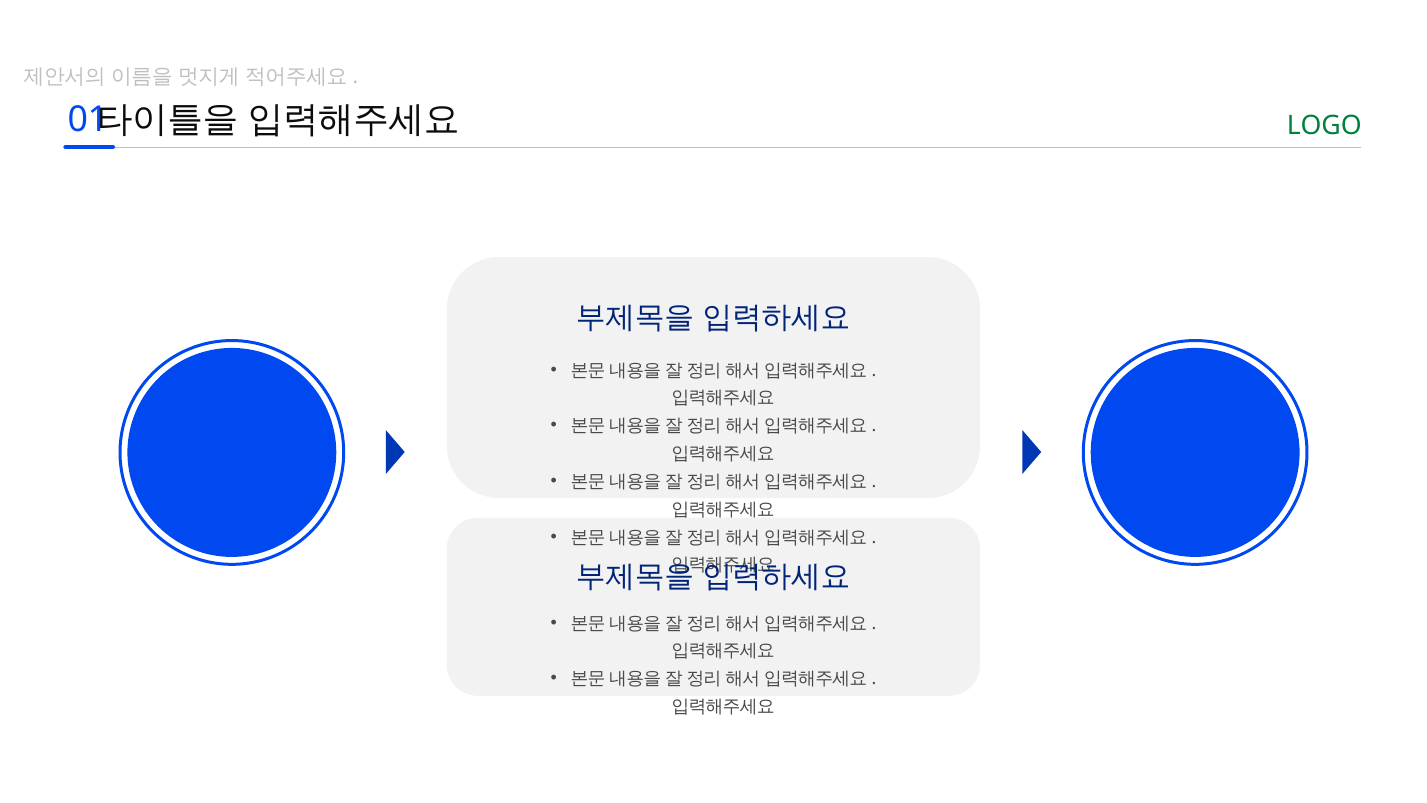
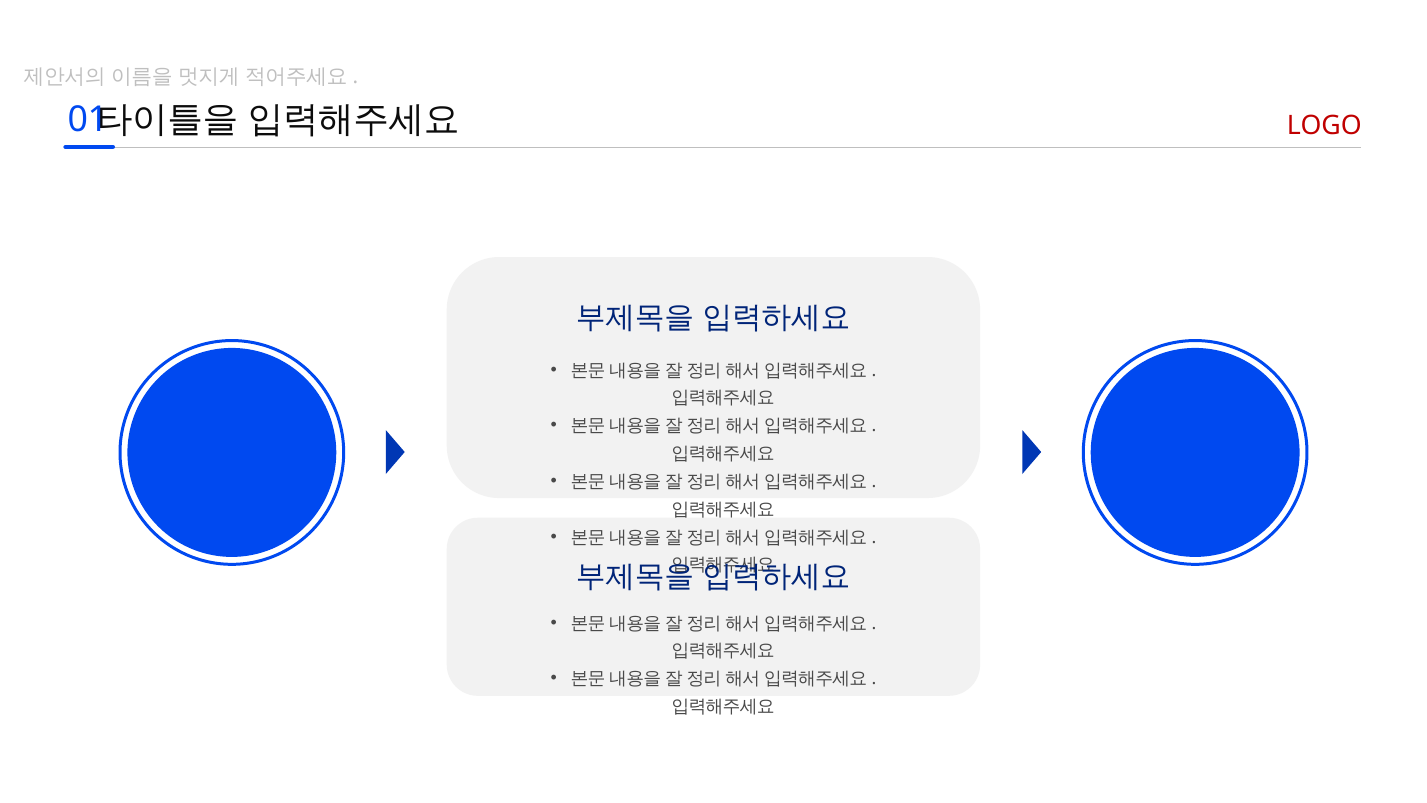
LOGO colour: green -> red (1324, 125)
